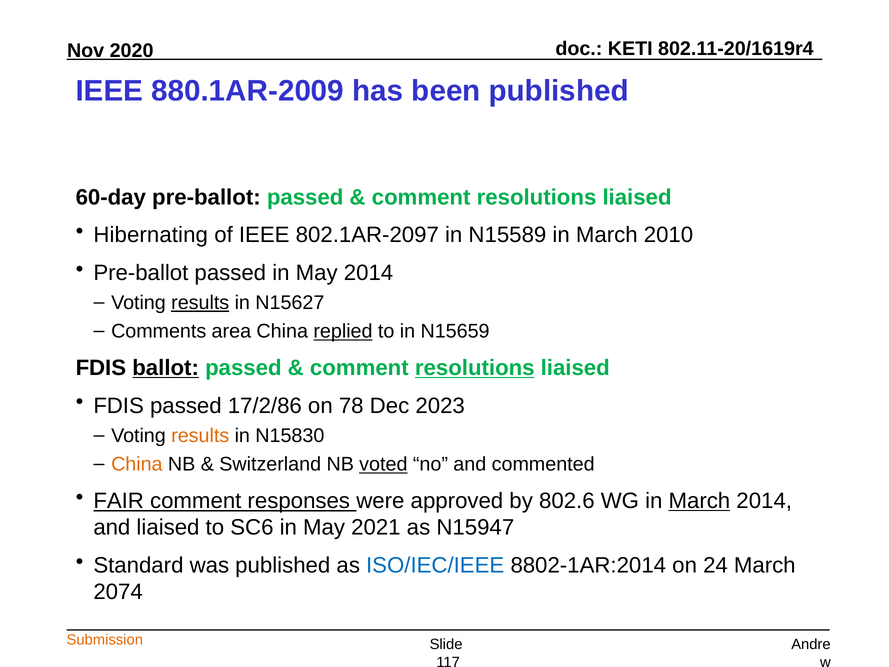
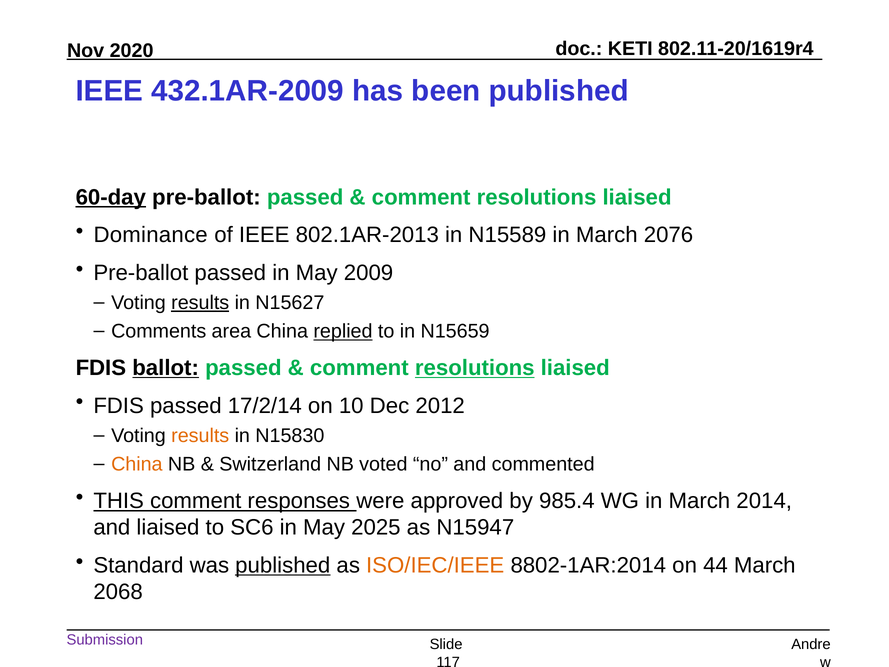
880.1AR-2009: 880.1AR-2009 -> 432.1AR-2009 (248, 91)
60-day underline: none -> present (111, 197)
Hibernating: Hibernating -> Dominance (151, 235)
802.1AR-2097: 802.1AR-2097 -> 802.1AR-2013 (367, 235)
2010: 2010 -> 2076 (668, 235)
May 2014: 2014 -> 2009 (369, 273)
17/2/86: 17/2/86 -> 17/2/14 (265, 406)
78: 78 -> 10 (351, 406)
2023: 2023 -> 2012 (440, 406)
voted underline: present -> none (383, 464)
FAIR: FAIR -> THIS (119, 501)
802.6: 802.6 -> 985.4 (567, 501)
March underline: present -> none (699, 501)
2021: 2021 -> 2025 (376, 527)
published underline: none -> present (283, 565)
ISO/IEC/IEEE colour: blue -> orange (435, 565)
24: 24 -> 44 (715, 565)
2074: 2074 -> 2068 (118, 592)
Submission colour: orange -> purple (105, 639)
